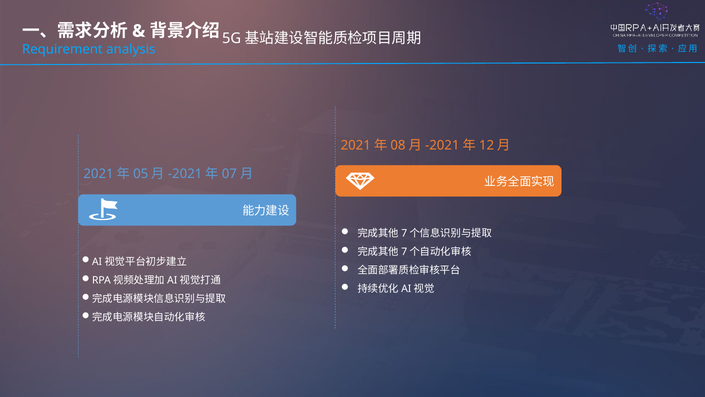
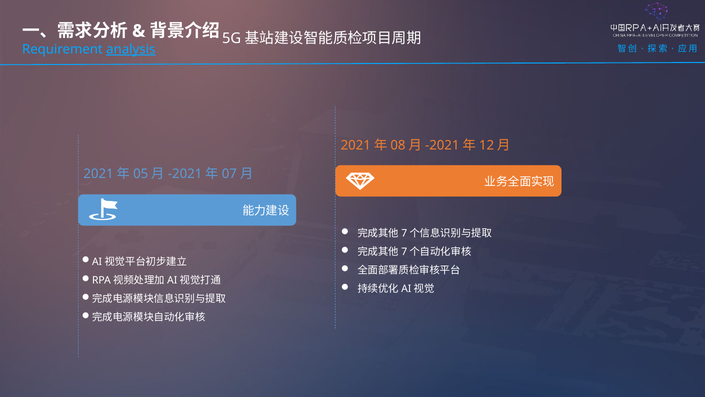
analysis underline: none -> present (131, 49)
